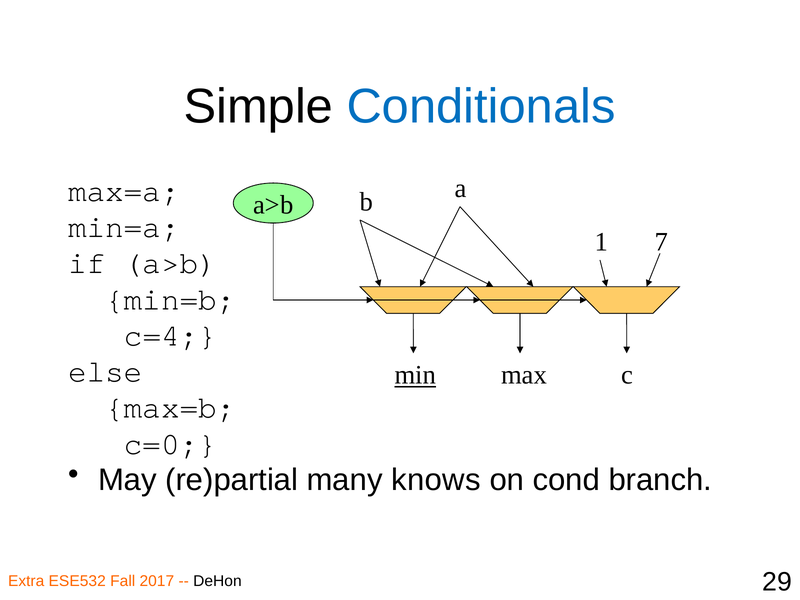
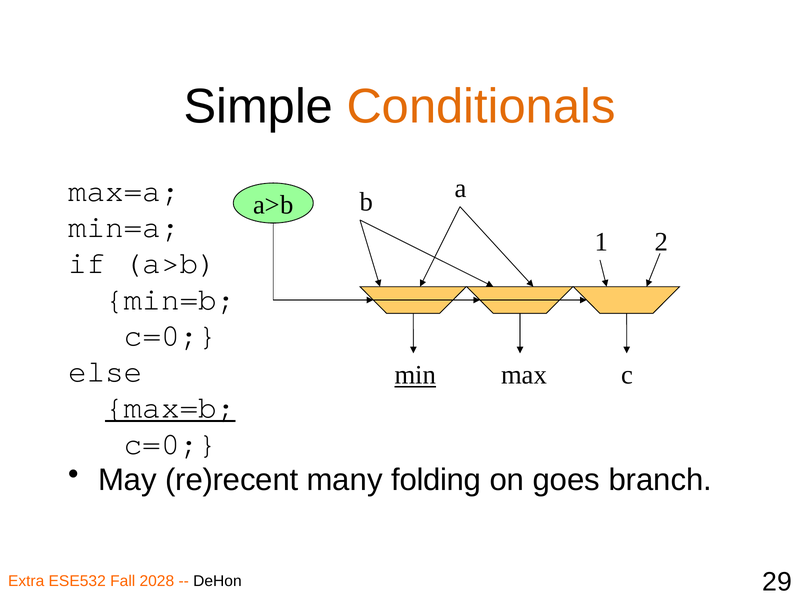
Conditionals colour: blue -> orange (481, 107)
7: 7 -> 2 (661, 242)
c=4: c=4 -> c=0 (170, 335)
max=b underline: none -> present (170, 408)
re)partial: re)partial -> re)recent (232, 480)
knows: knows -> folding (436, 480)
cond: cond -> goes (566, 480)
2017: 2017 -> 2028 (157, 581)
